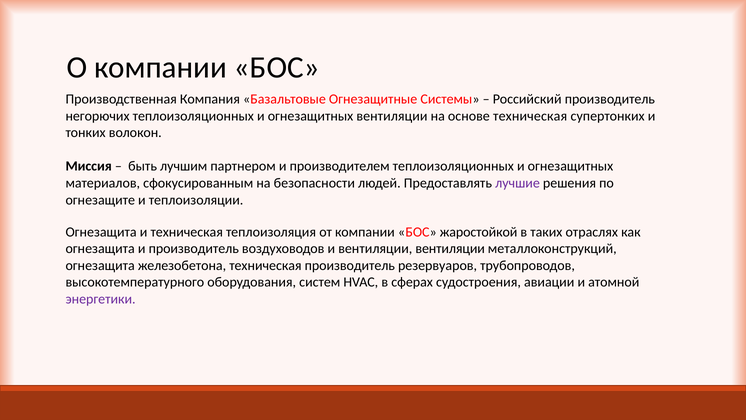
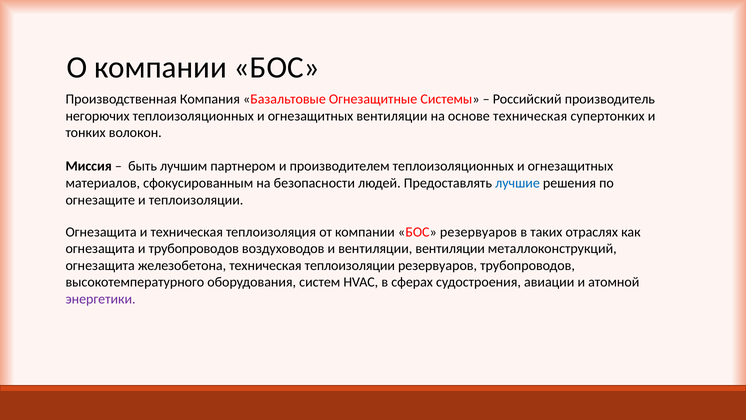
лучшие colour: purple -> blue (517, 183)
БОС жаростойкой: жаростойкой -> резервуаров (478, 232)
и производитель: производитель -> трубопроводов (194, 249)
техническая производитель: производитель -> теплоизоляции (350, 265)
